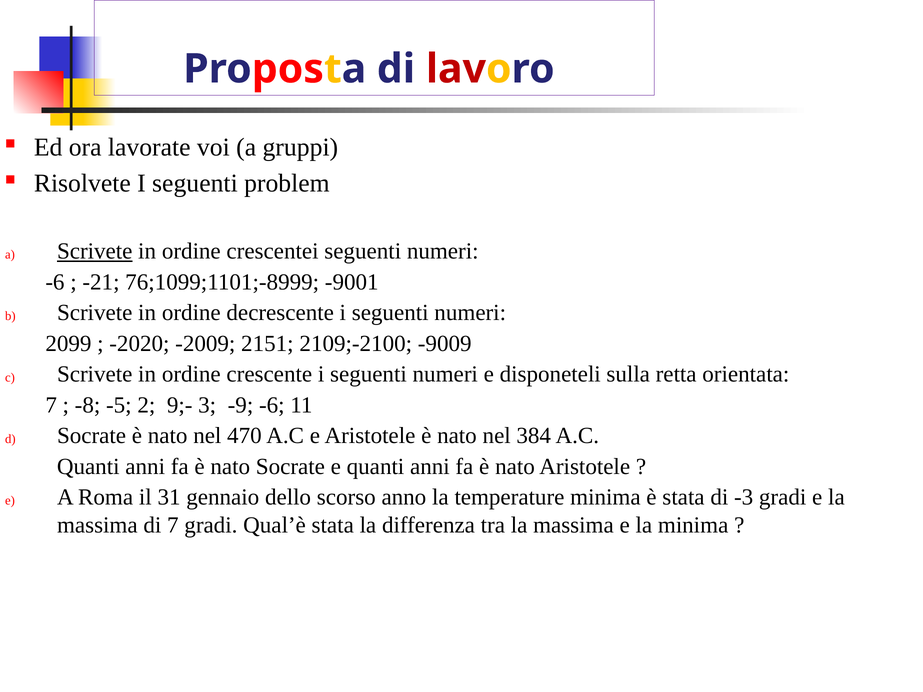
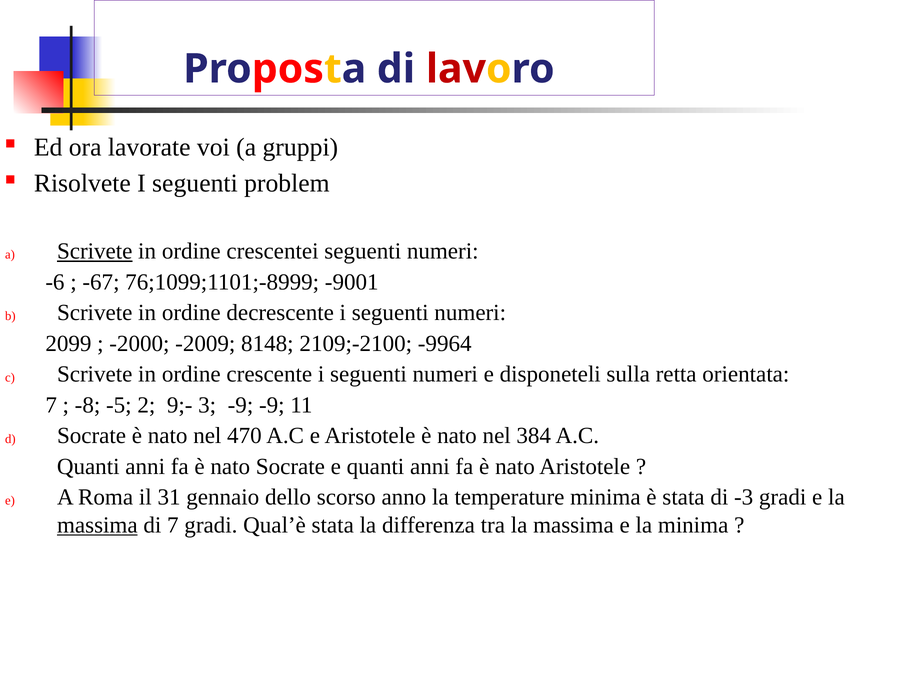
-21: -21 -> -67 (101, 282)
-2020: -2020 -> -2000 (139, 344)
2151: 2151 -> 8148 (267, 344)
-9009: -9009 -> -9964 (445, 344)
-9 -6: -6 -> -9 (272, 405)
massima underline: none -> present (97, 525)
